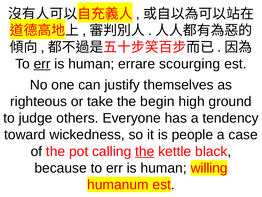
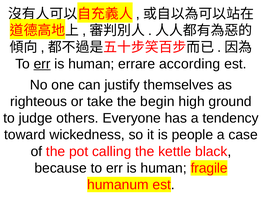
scourging: scourging -> according (190, 64)
the underline: present -> none (145, 151)
willing: willing -> fragile (209, 168)
